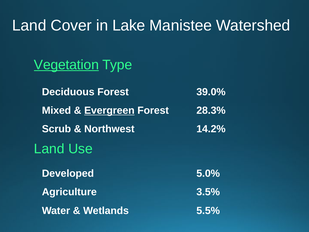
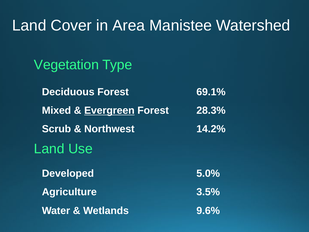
Lake: Lake -> Area (129, 25)
Vegetation underline: present -> none (66, 65)
39.0%: 39.0% -> 69.1% (211, 92)
5.5%: 5.5% -> 9.6% (208, 210)
